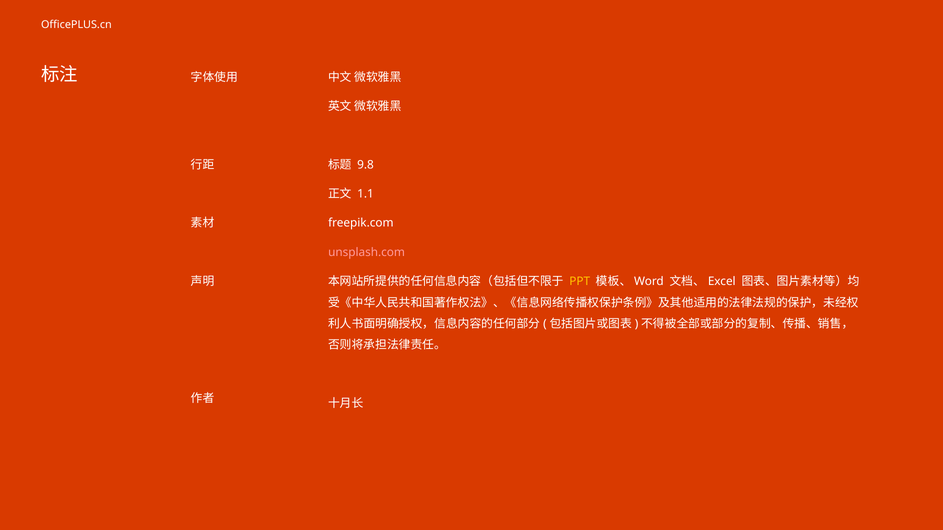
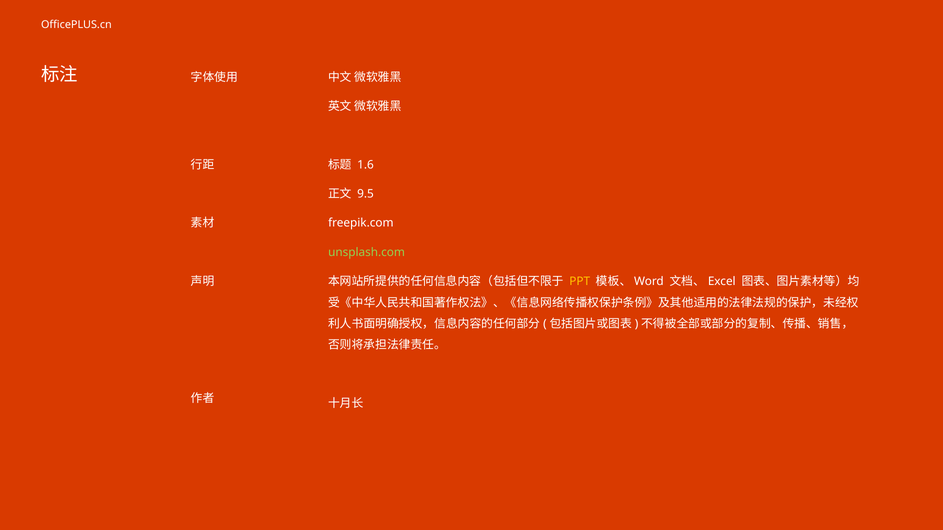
9.8: 9.8 -> 1.6 (365, 165)
1.1: 1.1 -> 9.5 (365, 194)
unsplash.com colour: pink -> light green (367, 252)
